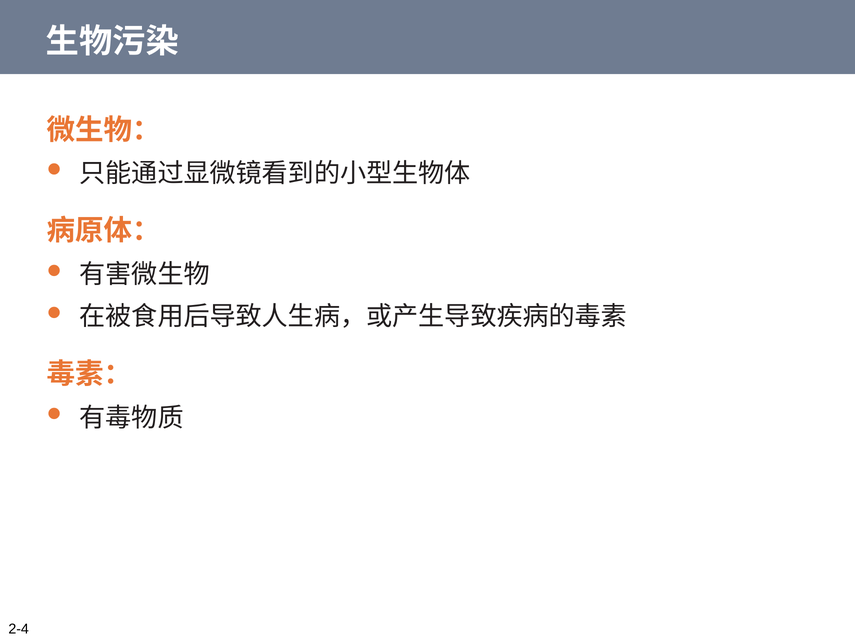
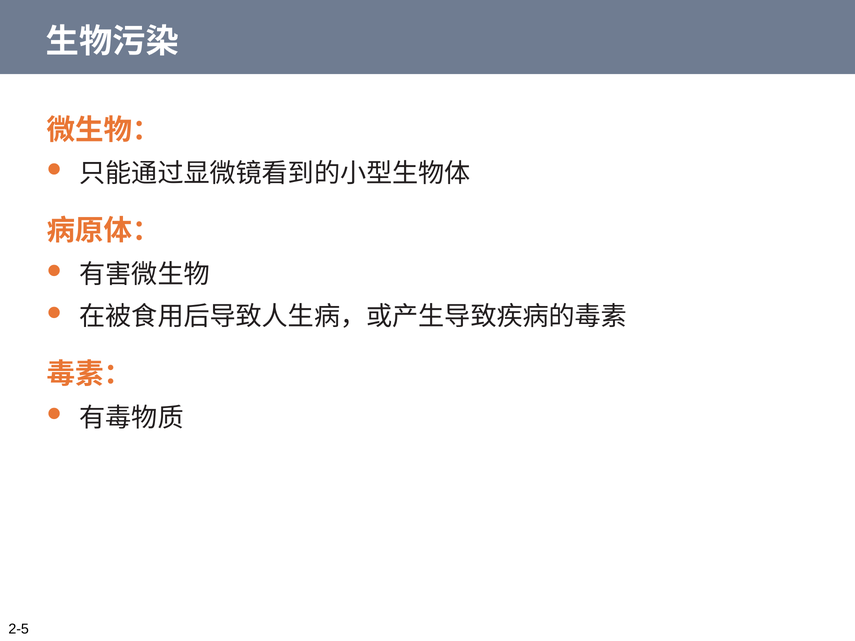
2-4: 2-4 -> 2-5 (19, 629)
